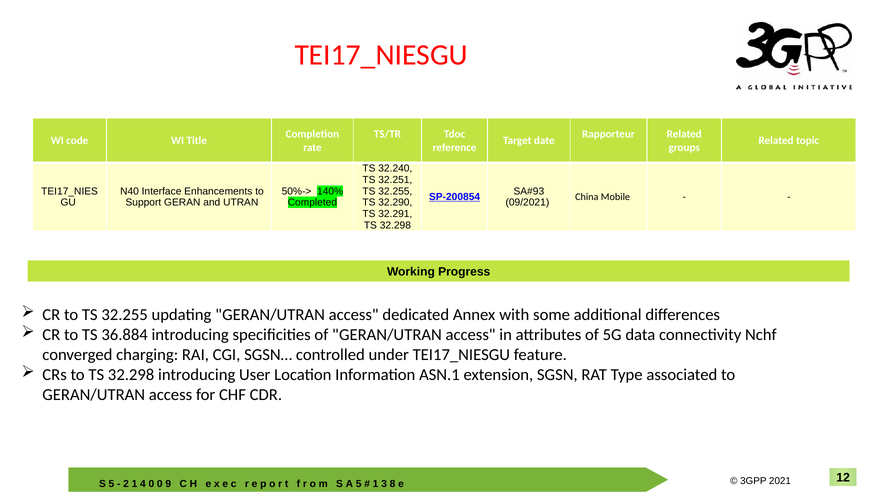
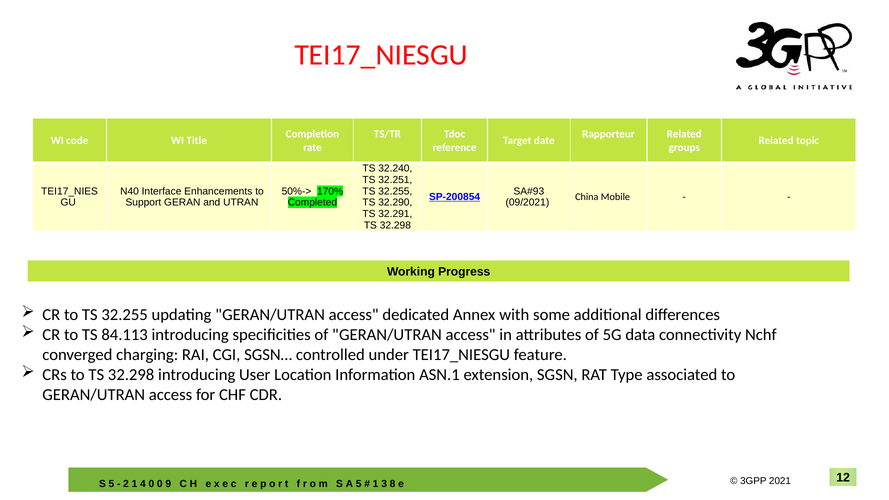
140%: 140% -> 170% (330, 191)
36.884: 36.884 -> 84.113 (125, 335)
